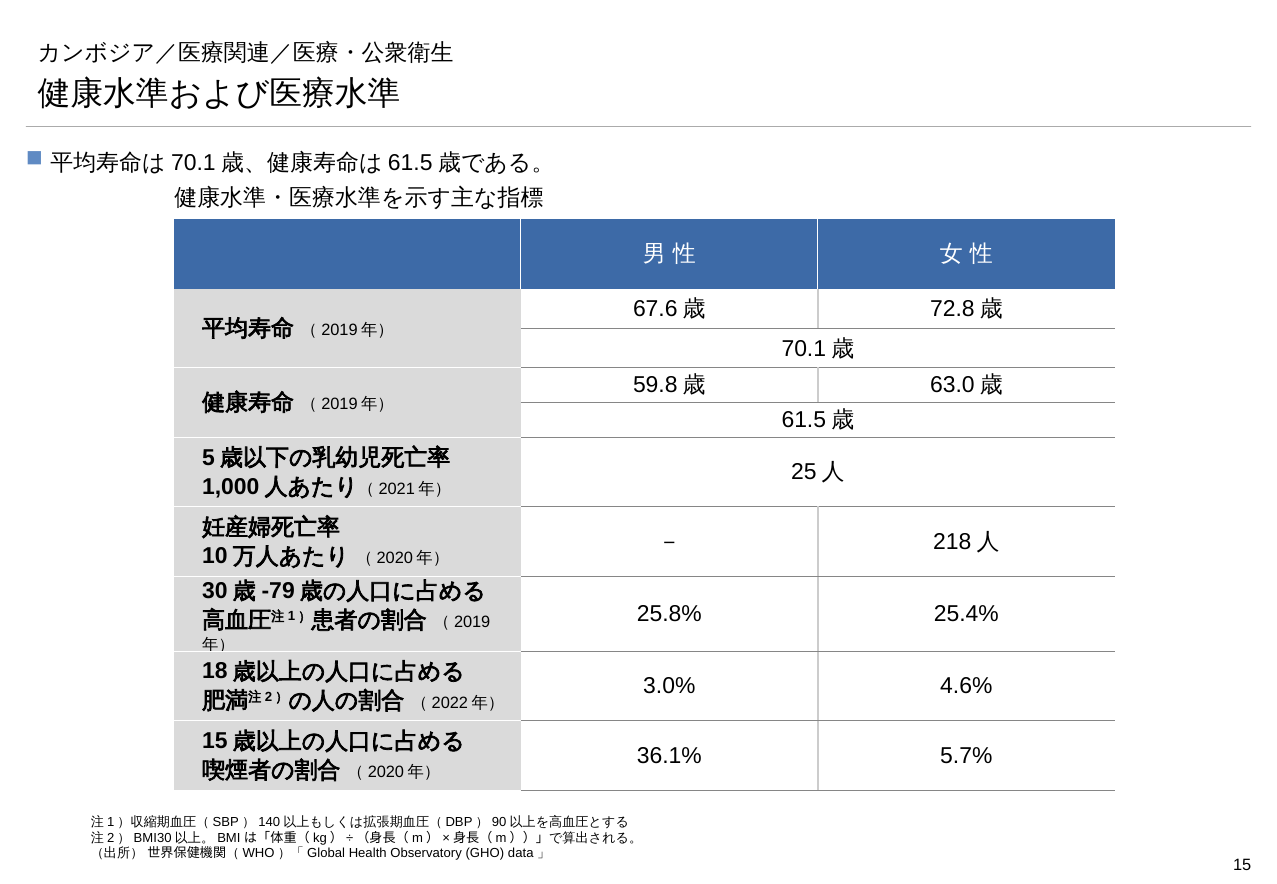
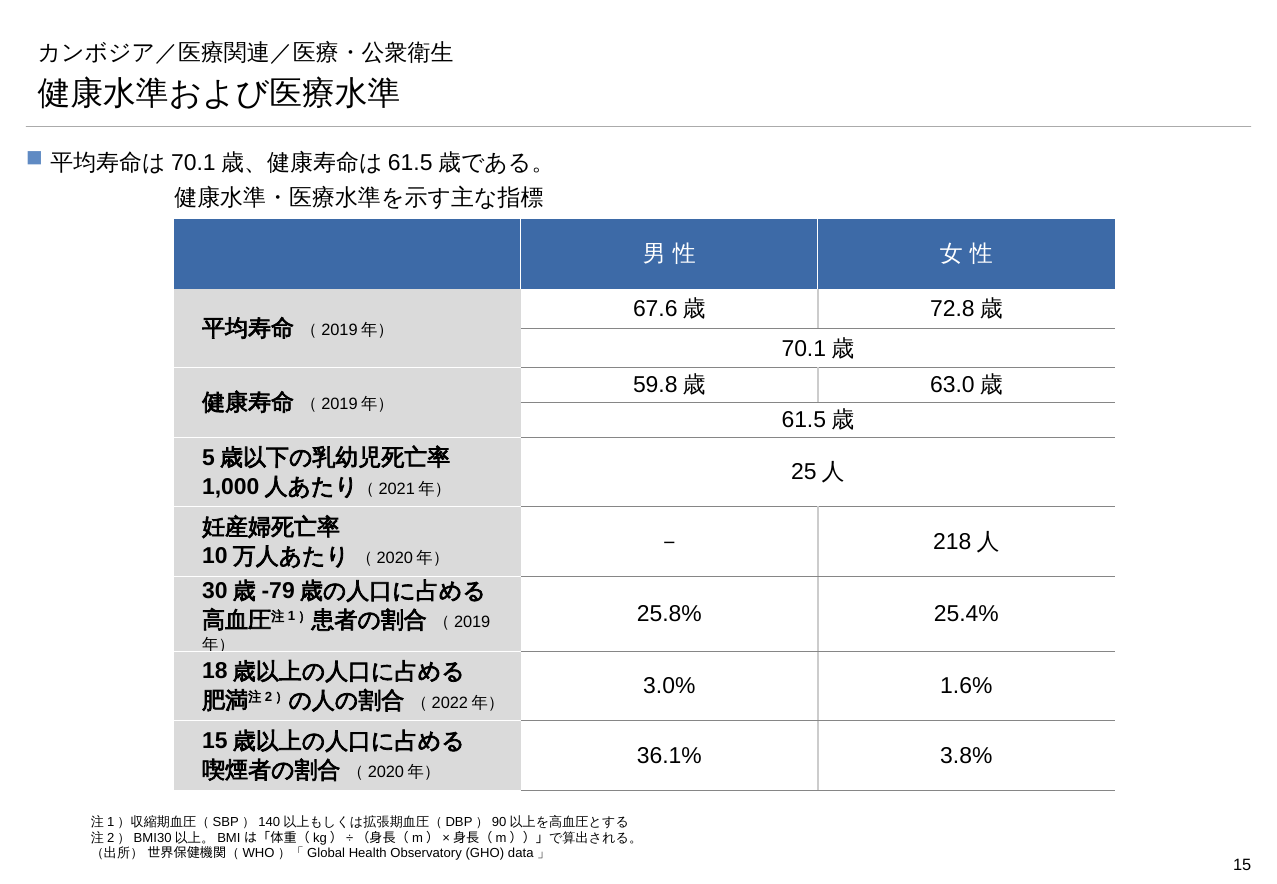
4.6%: 4.6% -> 1.6% (966, 686)
5.7%: 5.7% -> 3.8% (966, 756)
